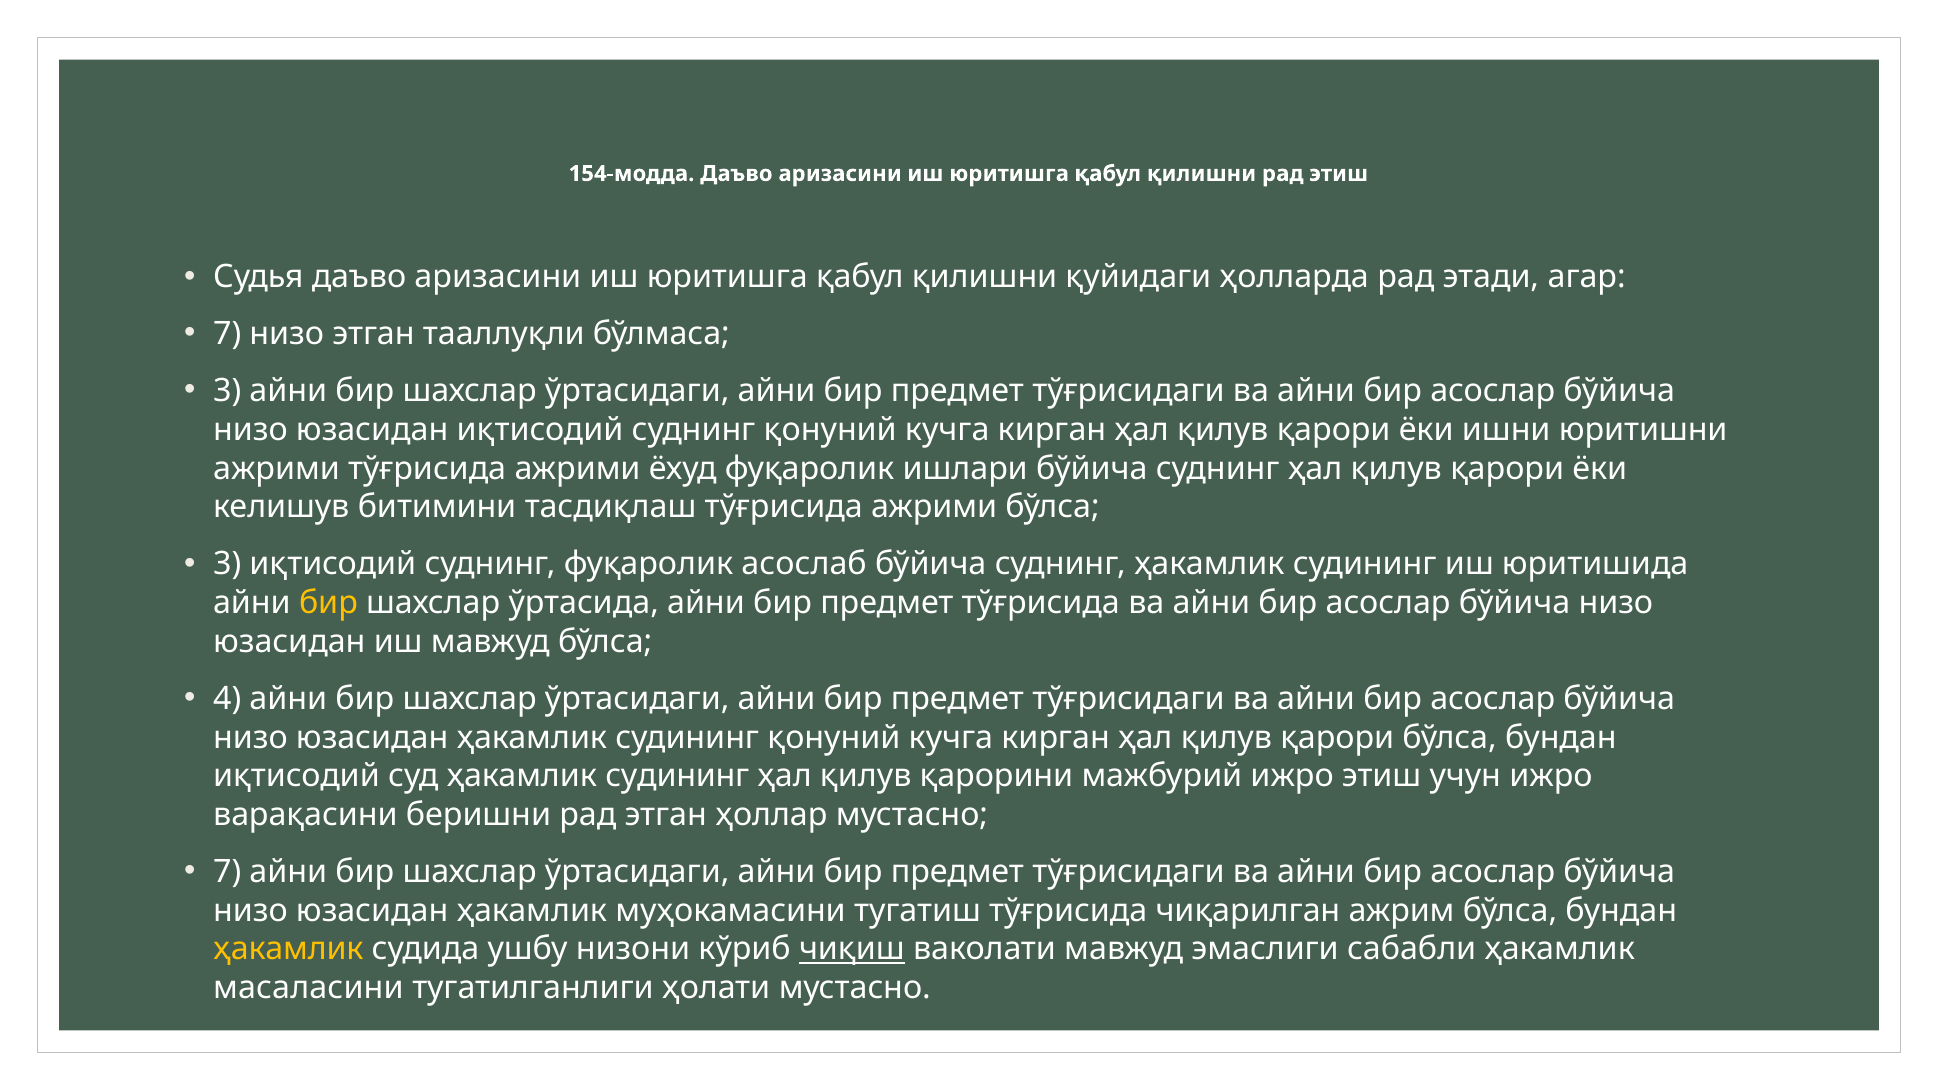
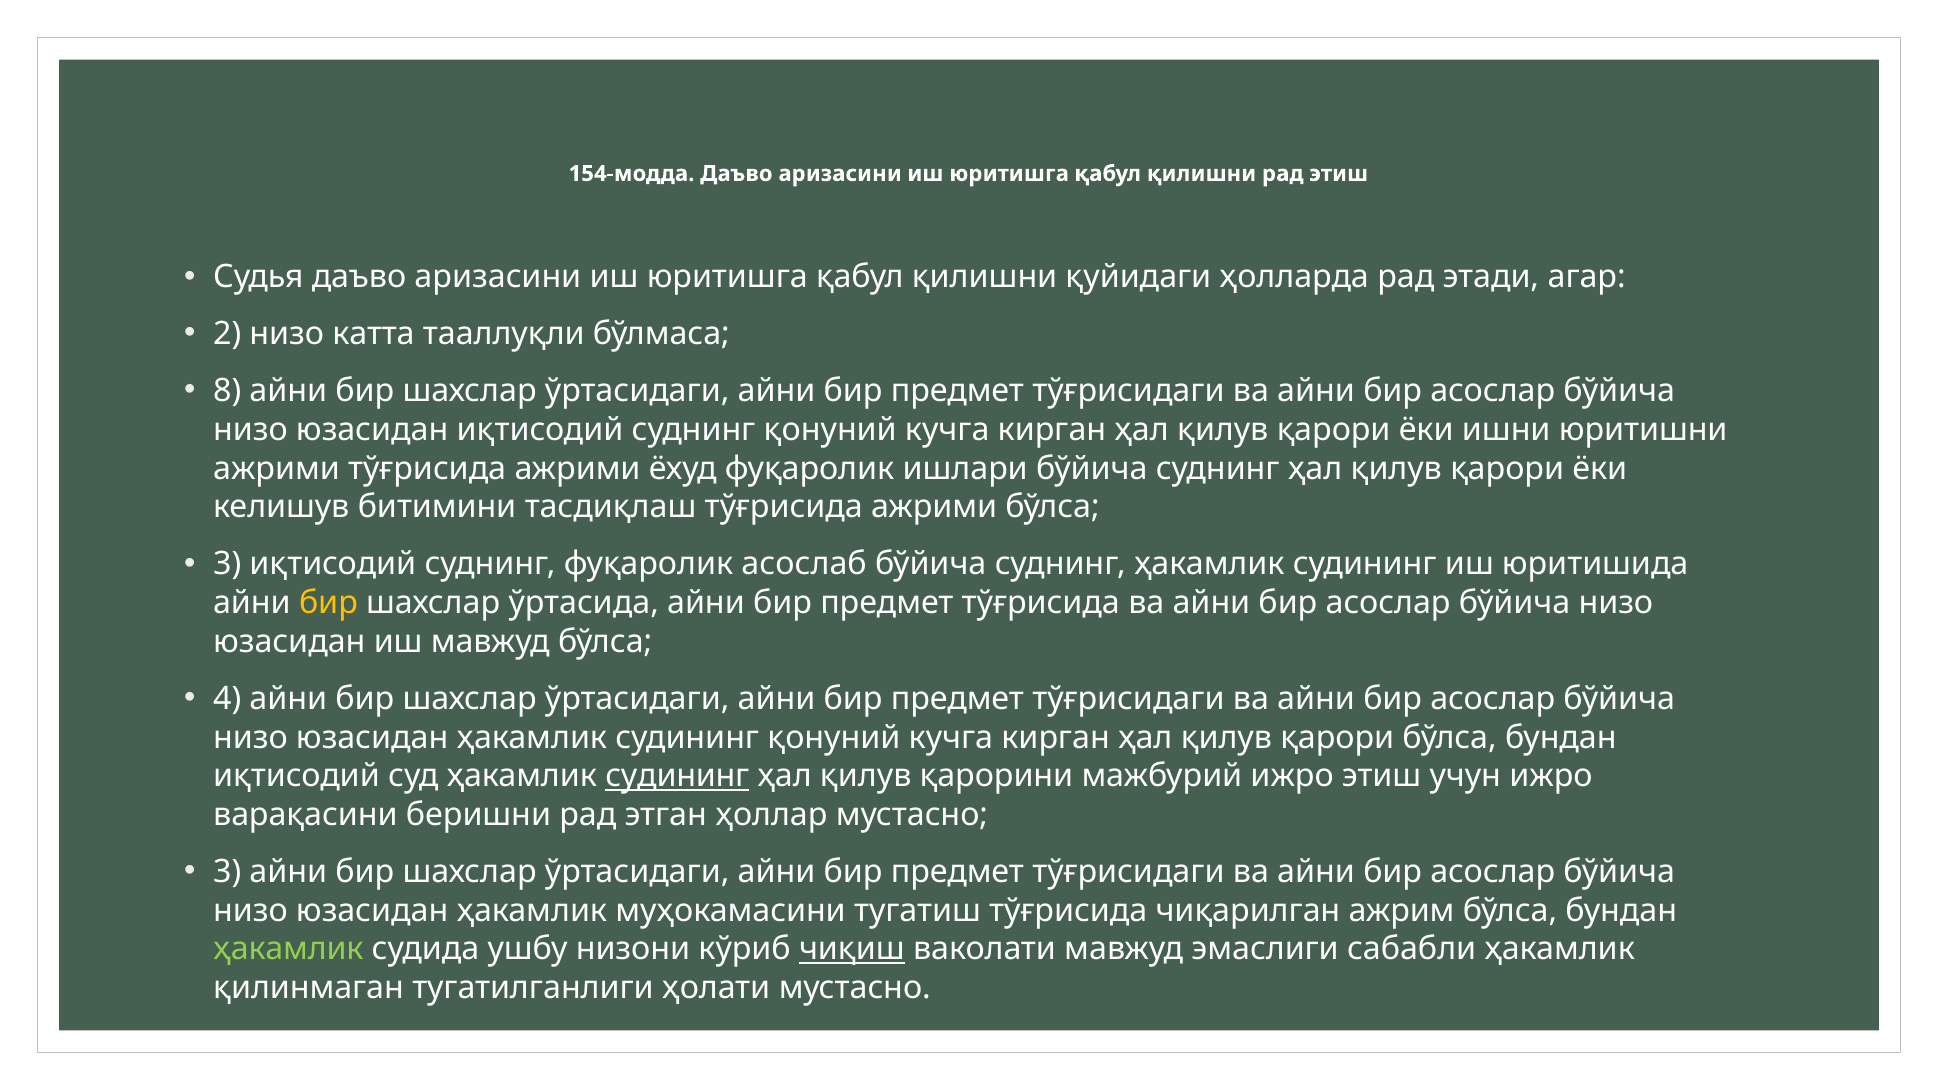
7: 7 -> 2 (227, 334)
низо этган: этган -> катта (374, 334)
3: 3 -> 8 (227, 391)
судининг underline: none -> present (677, 776)
7: 7 -> 3 (227, 872)
ҳакамлик colour: yellow -> light green (288, 949)
масаласини: масаласини -> қилинмаган (309, 988)
